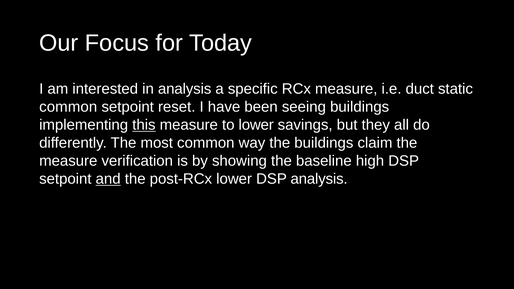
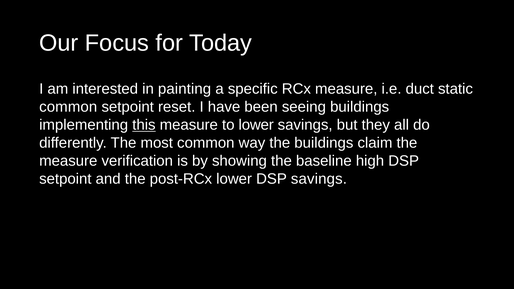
in analysis: analysis -> painting (185, 89)
and underline: present -> none (108, 179)
DSP analysis: analysis -> savings (319, 179)
